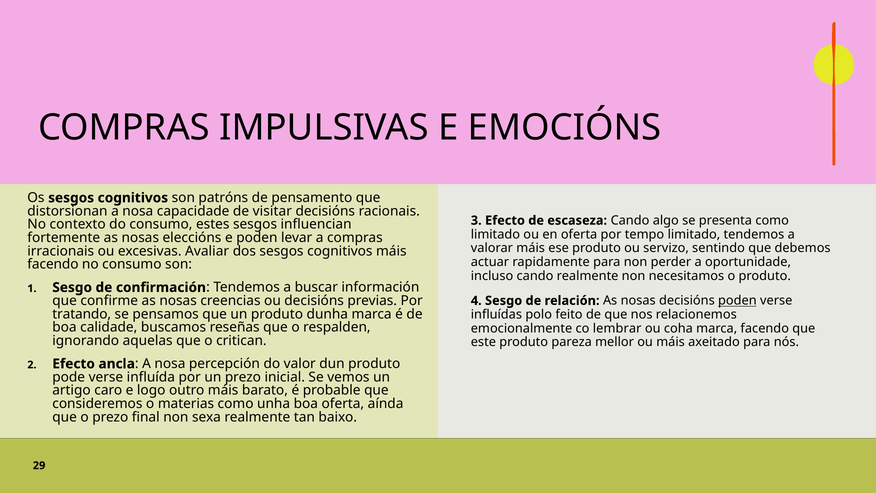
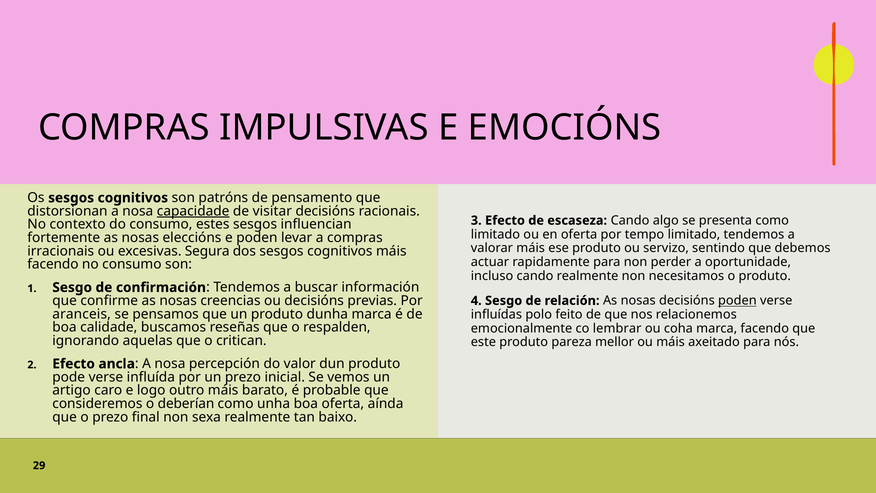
capacidade underline: none -> present (193, 211)
Avaliar: Avaliar -> Segura (207, 251)
tratando: tratando -> aranceis (82, 314)
materias: materias -> deberían (186, 404)
